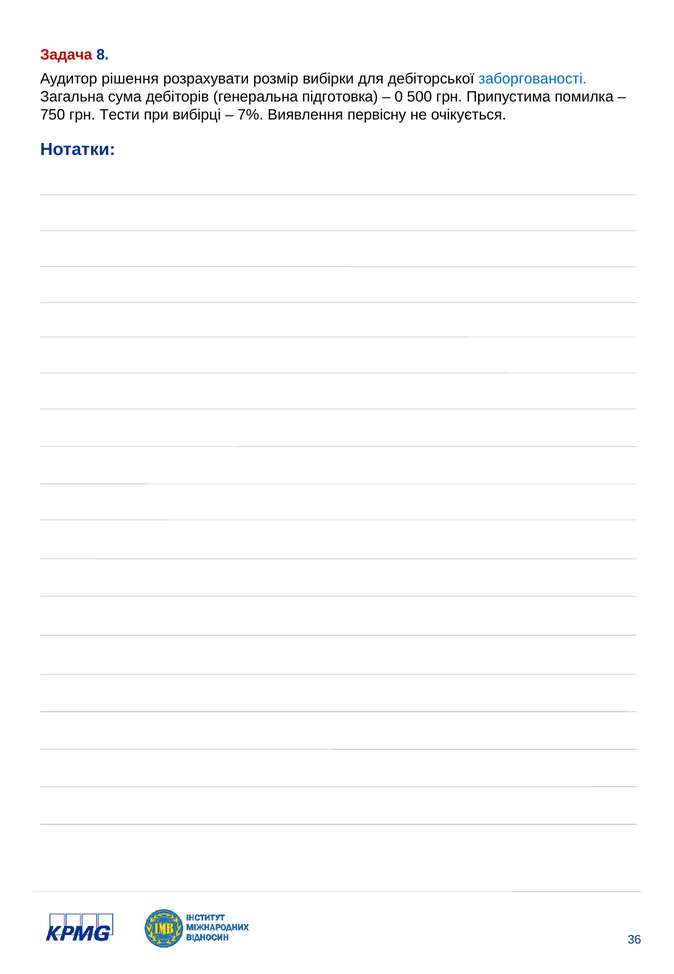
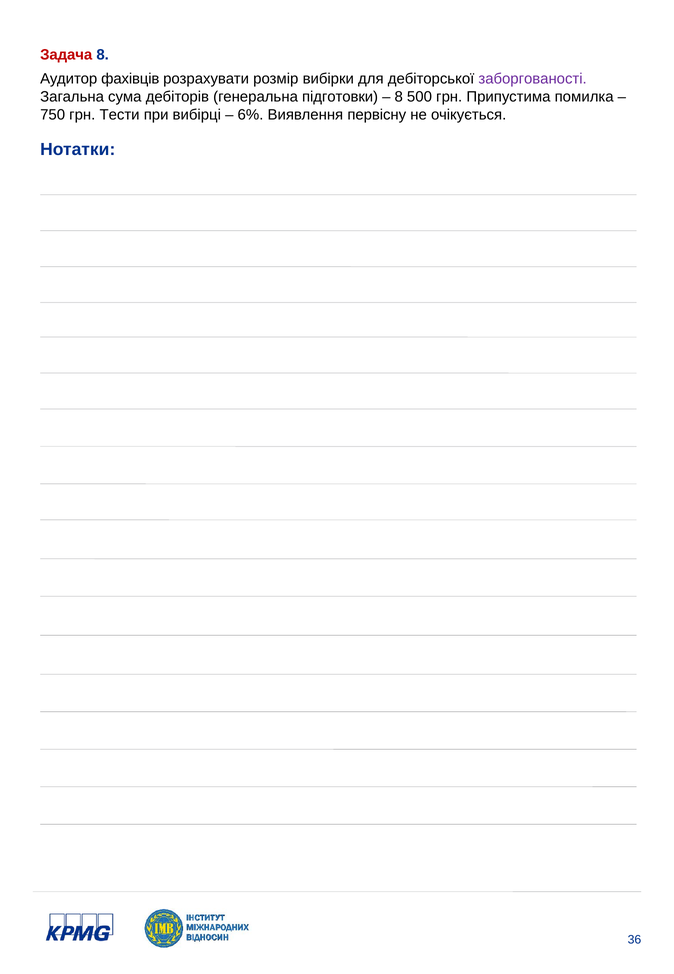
рішення: рішення -> фахівців (130, 79)
заборгованості colour: blue -> purple (533, 79)
підготовка: підготовка -> підготовки (340, 97)
0: 0 -> 8 (399, 97)
7%: 7% -> 6% (251, 115)
